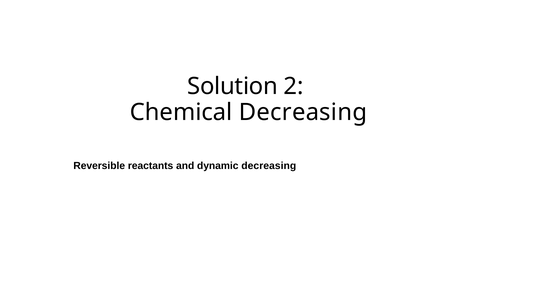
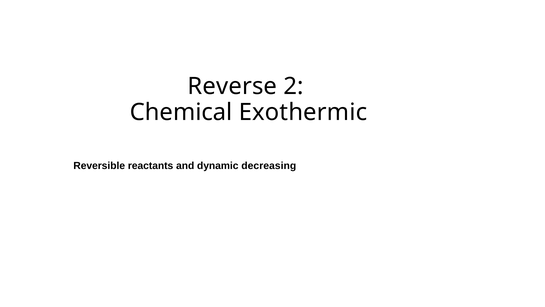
Solution: Solution -> Reverse (232, 86)
Chemical Decreasing: Decreasing -> Exothermic (303, 112)
